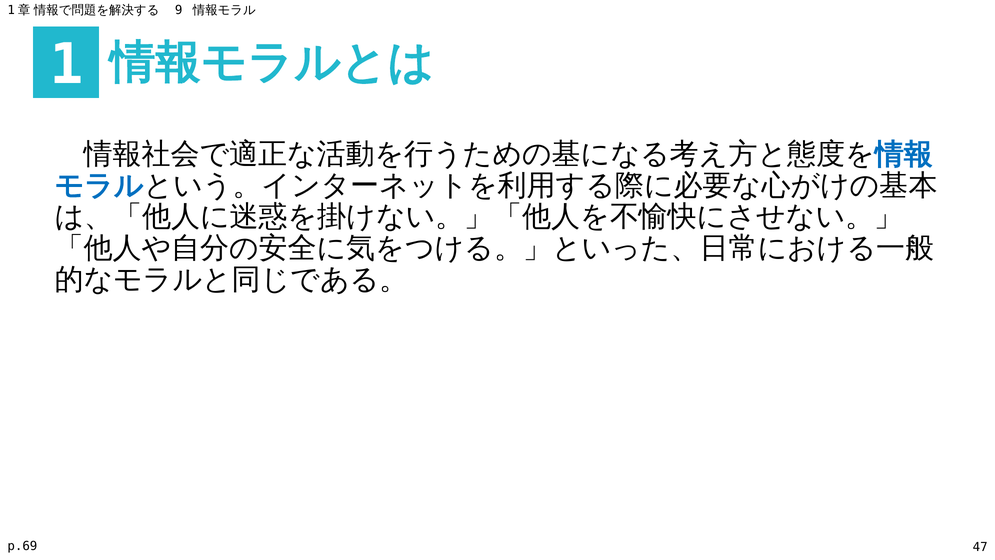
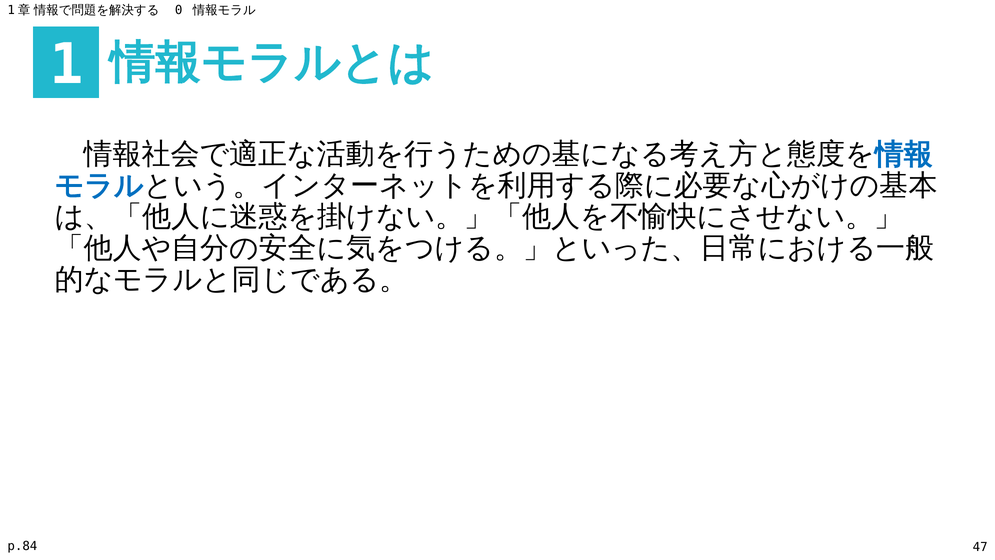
9: 9 -> 0 (179, 10)
p.69: p.69 -> p.84 (22, 546)
